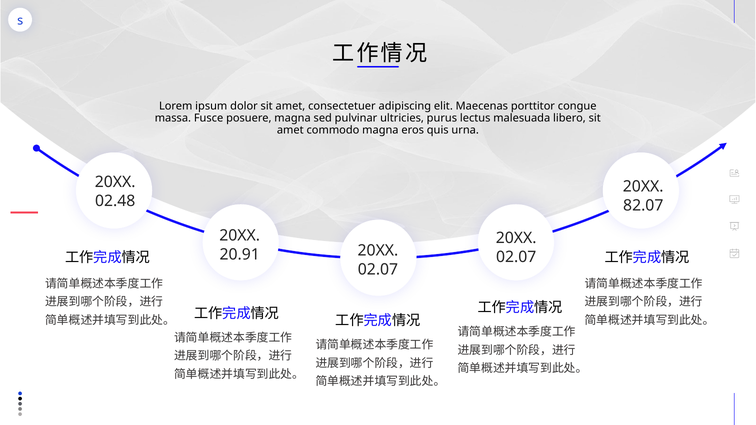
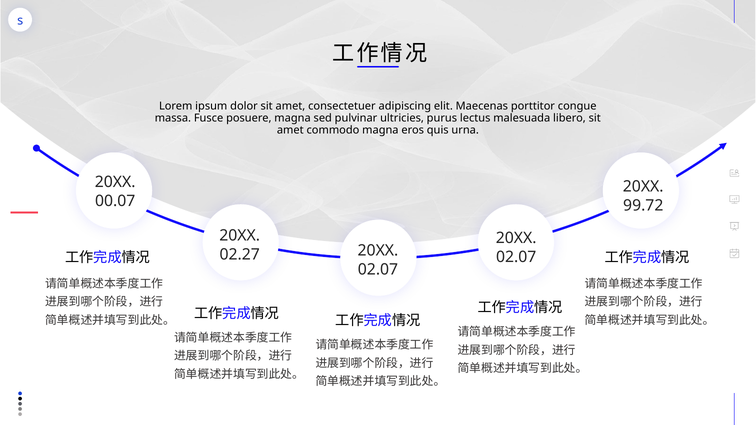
02.48: 02.48 -> 00.07 (115, 201)
82.07: 82.07 -> 99.72 (643, 206)
20.91: 20.91 -> 02.27 (240, 255)
